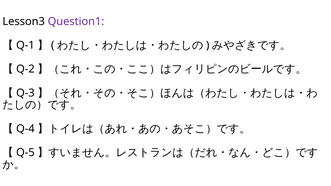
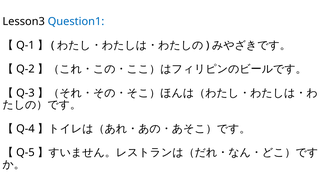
Question1 colour: purple -> blue (76, 21)
